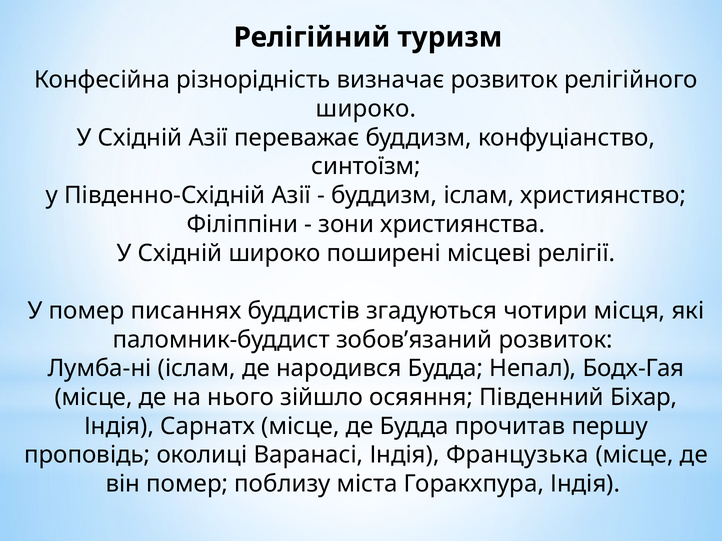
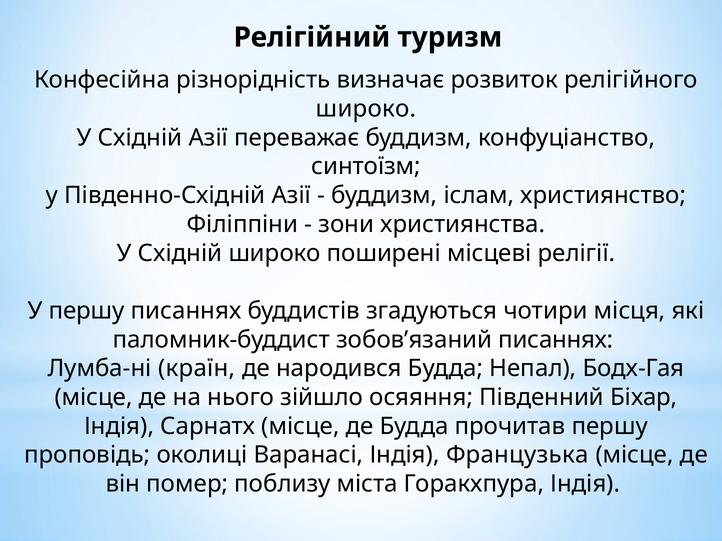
У помер: помер -> першу (87, 311)
зобов’язаний розвиток: розвиток -> писаннях (556, 340)
Лумба-ні іслам: іслам -> країн (197, 369)
